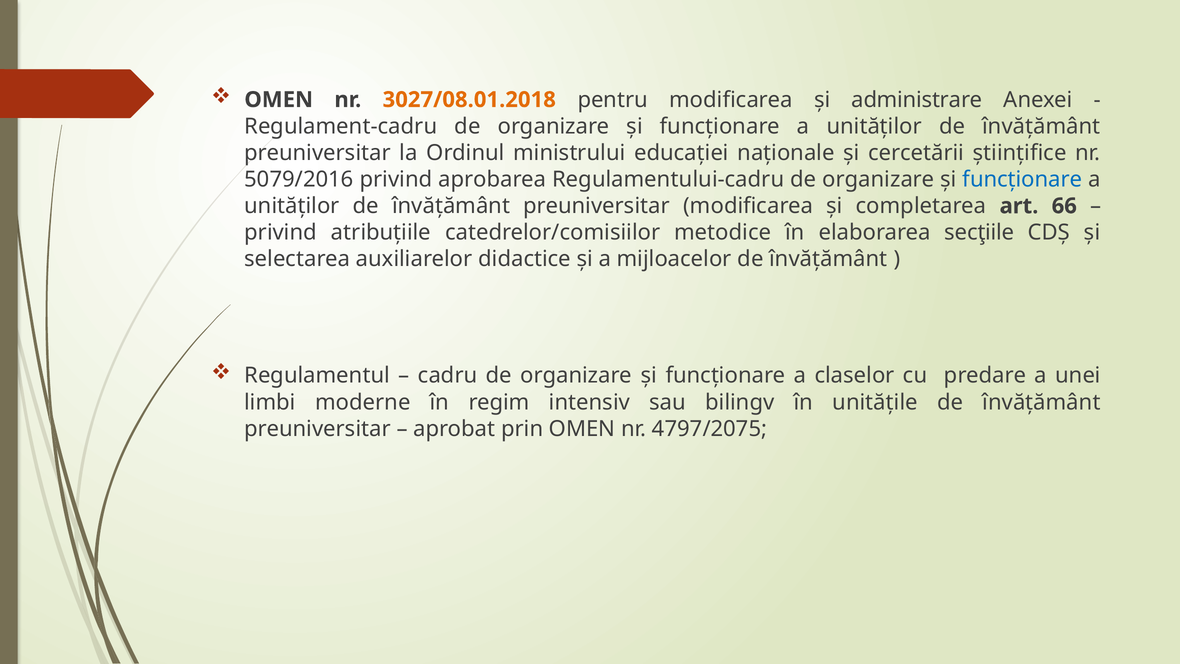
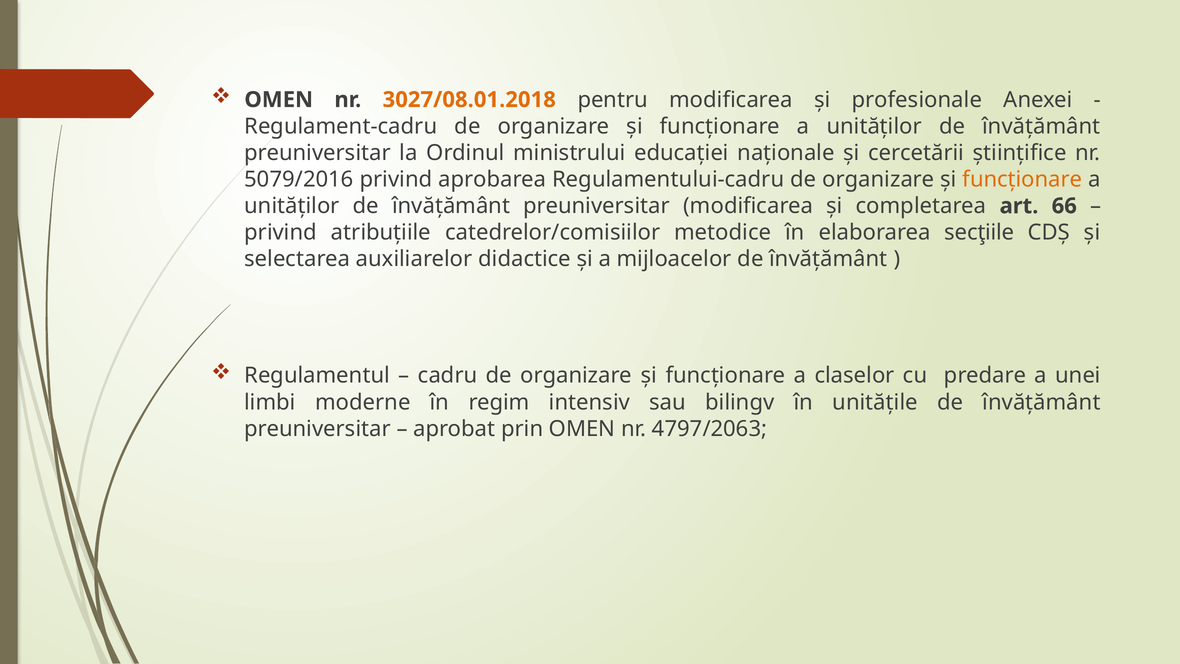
administrare: administrare -> profesionale (917, 100)
funcționare colour: blue -> orange (1022, 179)
4797/2075: 4797/2075 -> 4797/2063 (710, 429)
